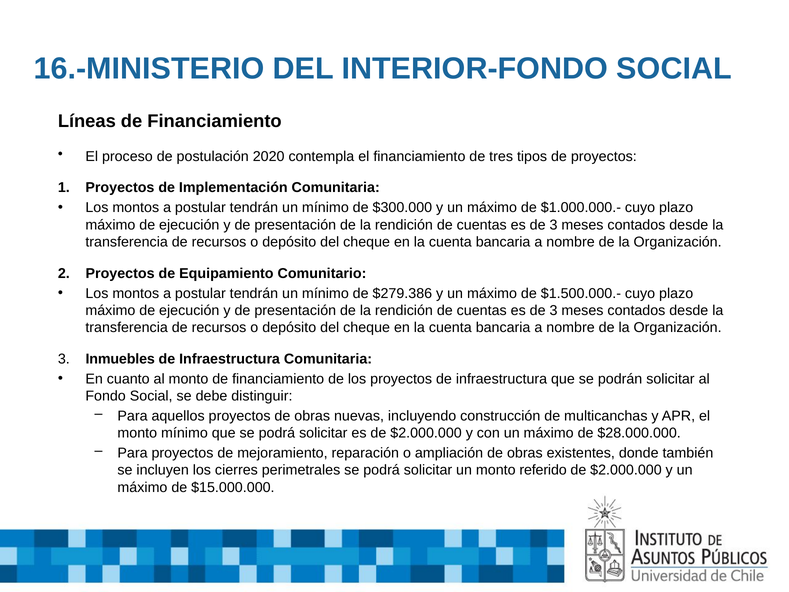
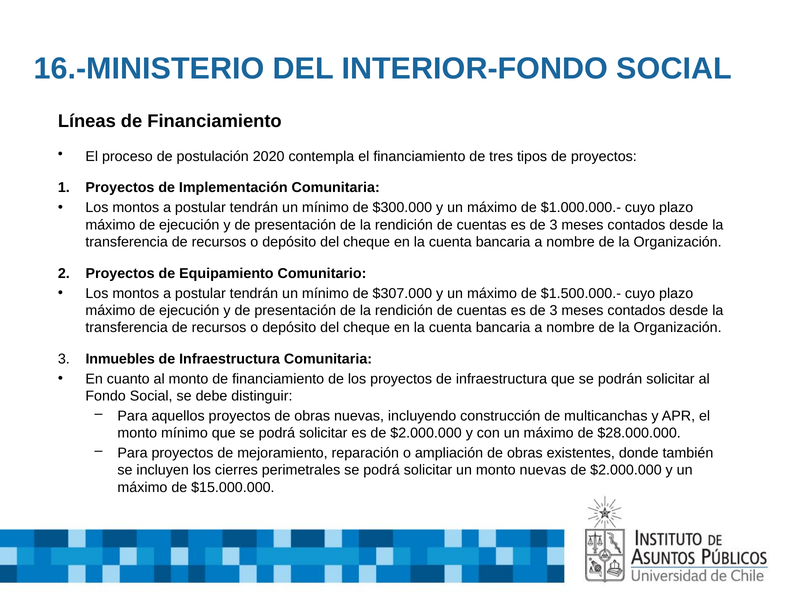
$279.386: $279.386 -> $307.000 (402, 293)
monto referido: referido -> nuevas (543, 470)
